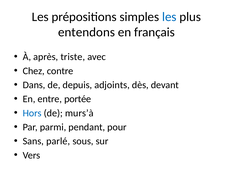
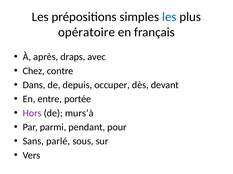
entendons: entendons -> opératoire (86, 32)
triste: triste -> draps (73, 57)
adjoints: adjoints -> occuper (112, 85)
Hors colour: blue -> purple (32, 114)
